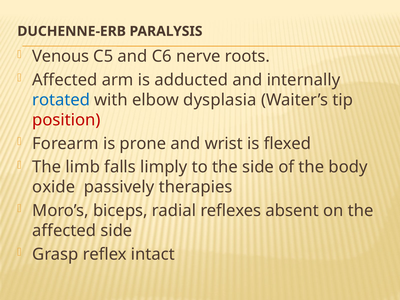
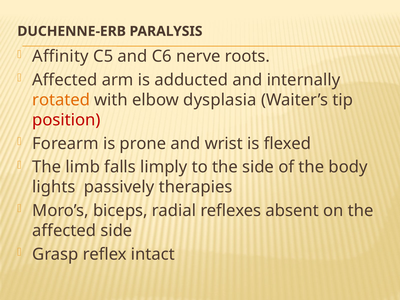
Venous: Venous -> Affinity (61, 56)
rotated colour: blue -> orange (61, 100)
oxide: oxide -> lights (54, 187)
